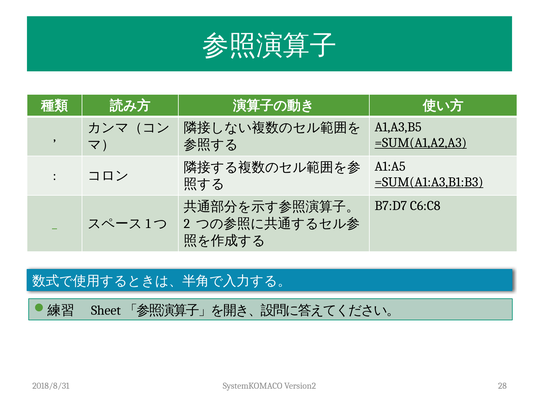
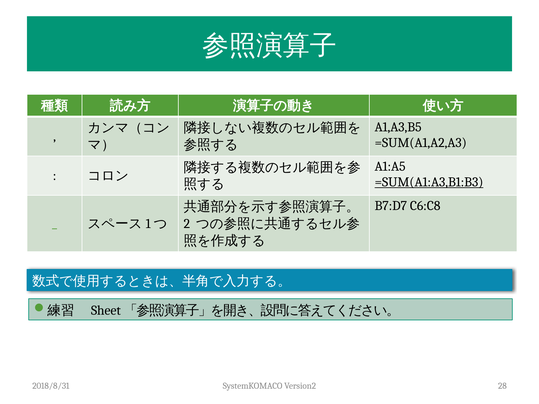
=SUM(A1,A2,A3 underline: present -> none (421, 143)
